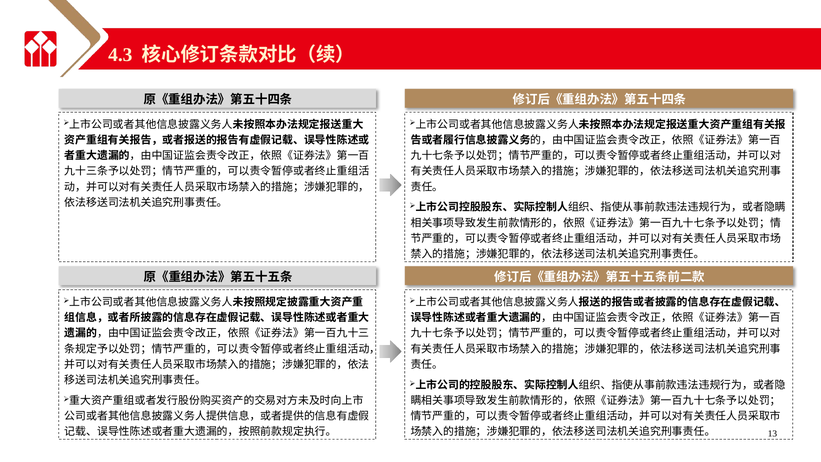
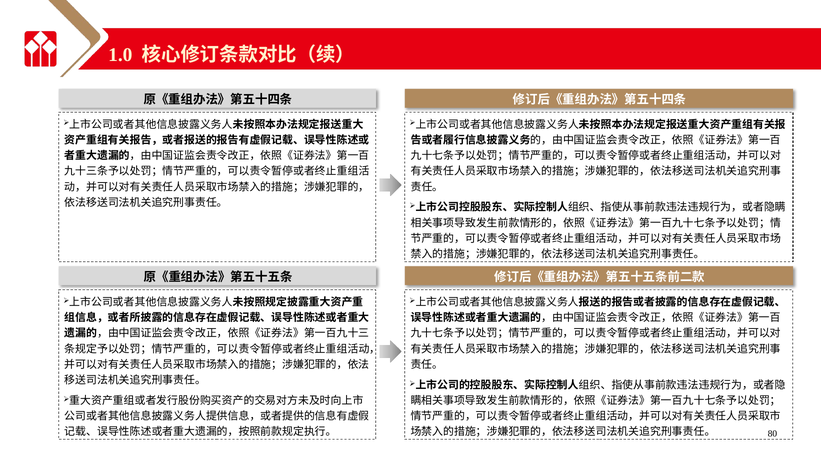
4.3: 4.3 -> 1.0 (120, 55)
13: 13 -> 80 (772, 433)
